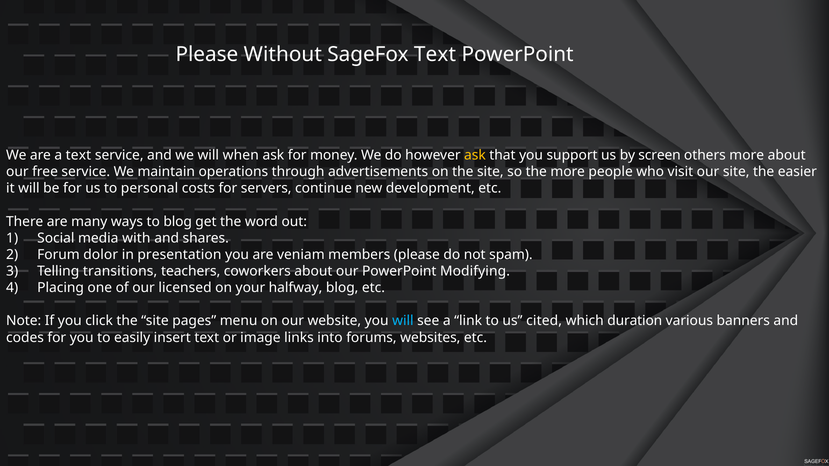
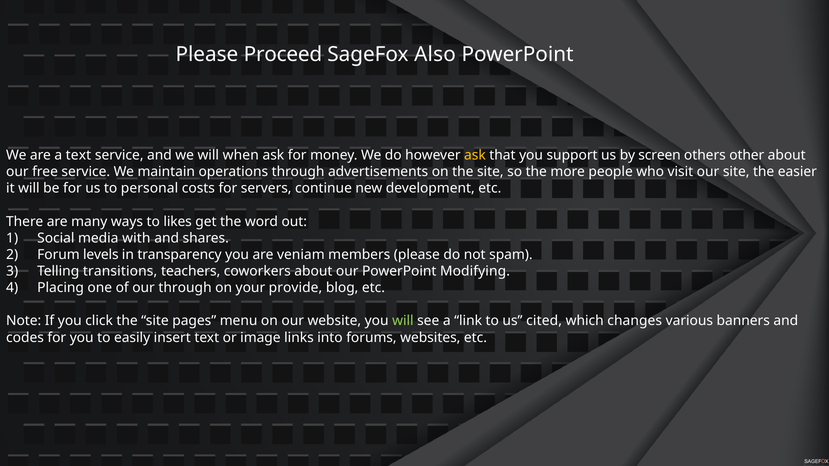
Without: Without -> Proceed (283, 54)
SageFox Text: Text -> Also (435, 54)
others more: more -> other (747, 155)
to blog: blog -> likes (178, 222)
dolor: dolor -> levels (101, 255)
presentation: presentation -> transparency (180, 255)
our licensed: licensed -> through (185, 288)
halfway: halfway -> provide (295, 288)
will colour: light blue -> light green (403, 321)
duration: duration -> changes (635, 321)
